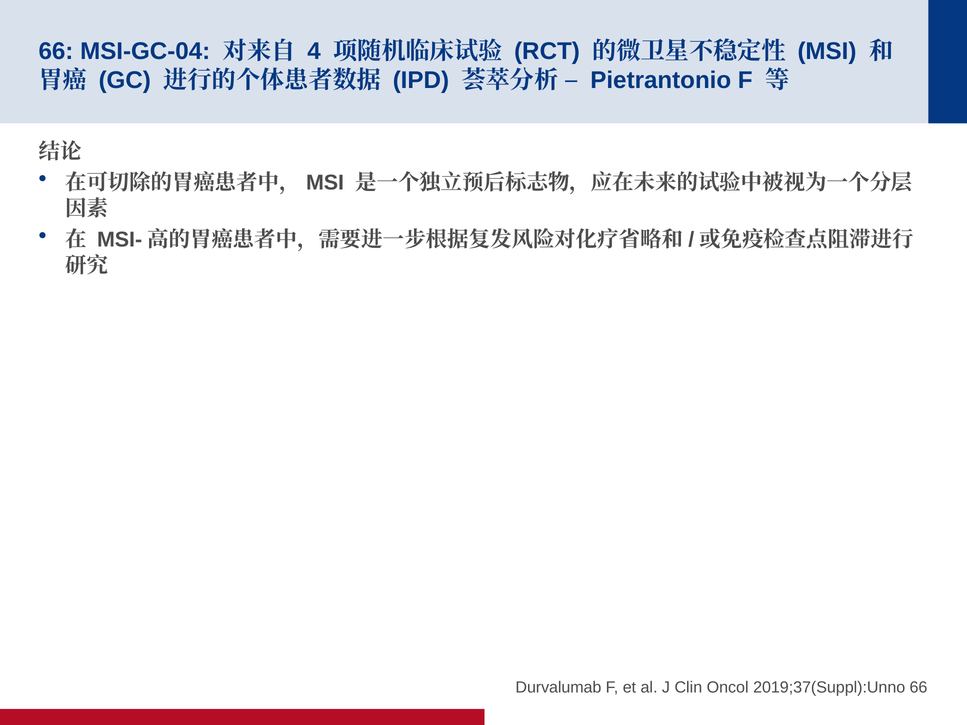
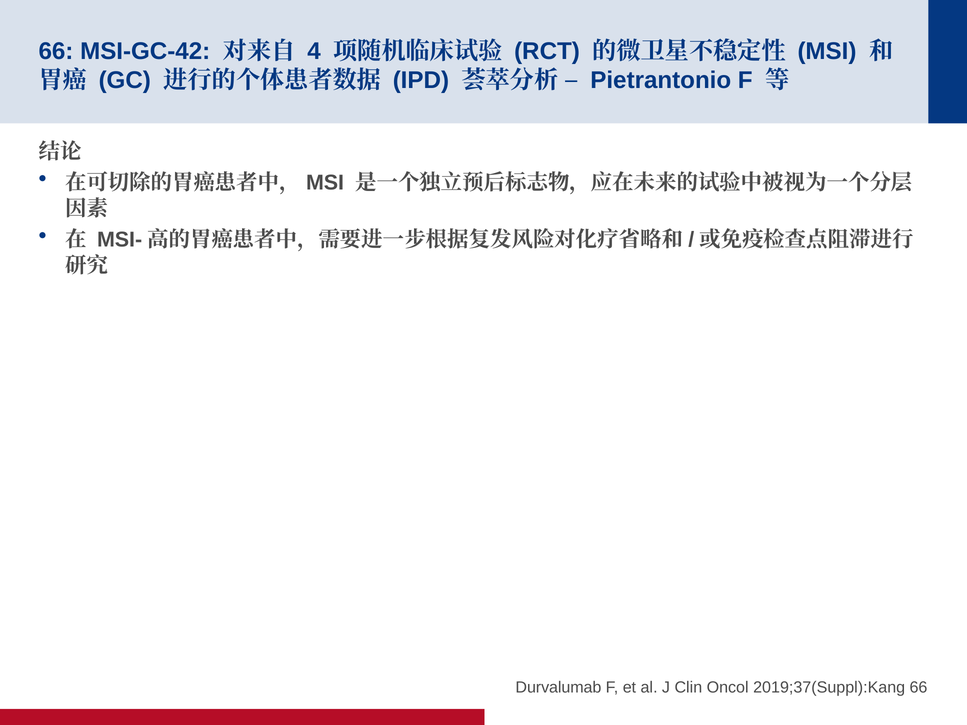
MSI-GC-04: MSI-GC-04 -> MSI-GC-42 (145, 51)
2019;37(Suppl):Unno: 2019;37(Suppl):Unno -> 2019;37(Suppl):Kang (829, 688)
